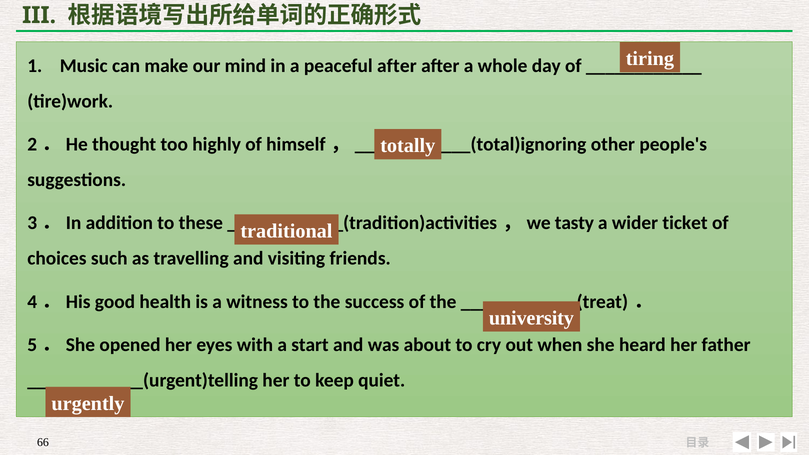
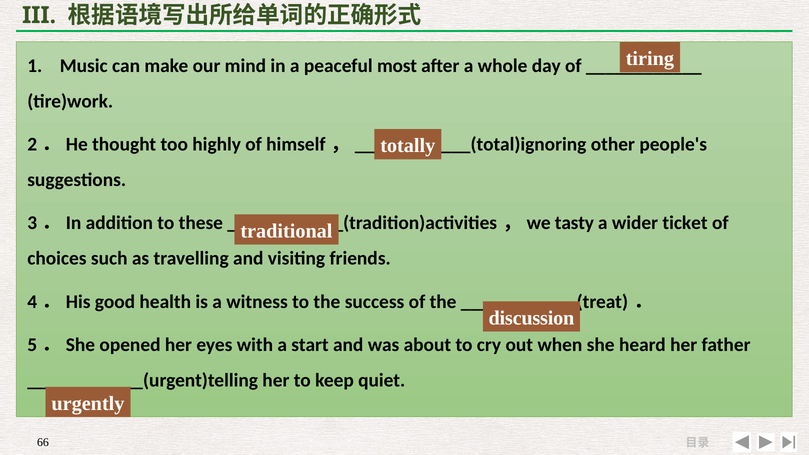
peaceful after: after -> most (397, 66)
university: university -> discussion (531, 318)
